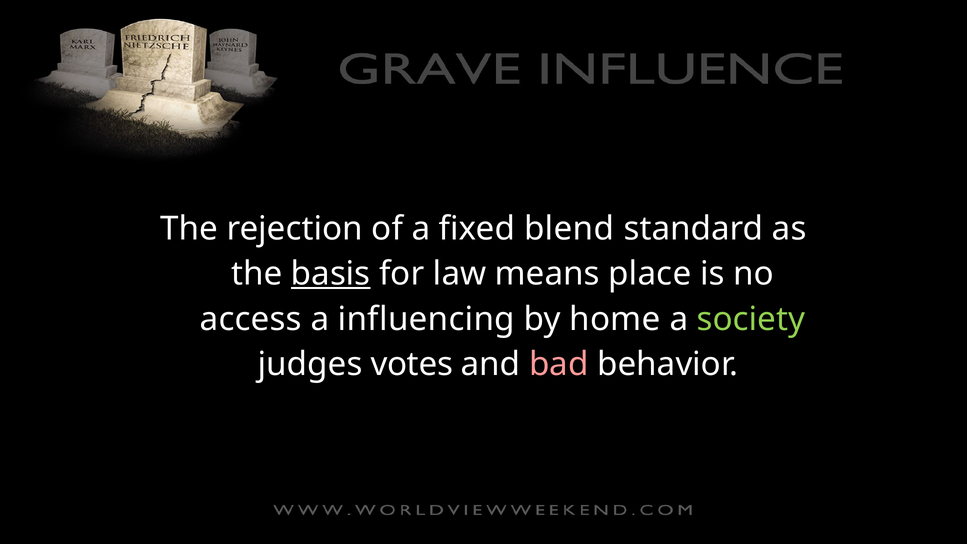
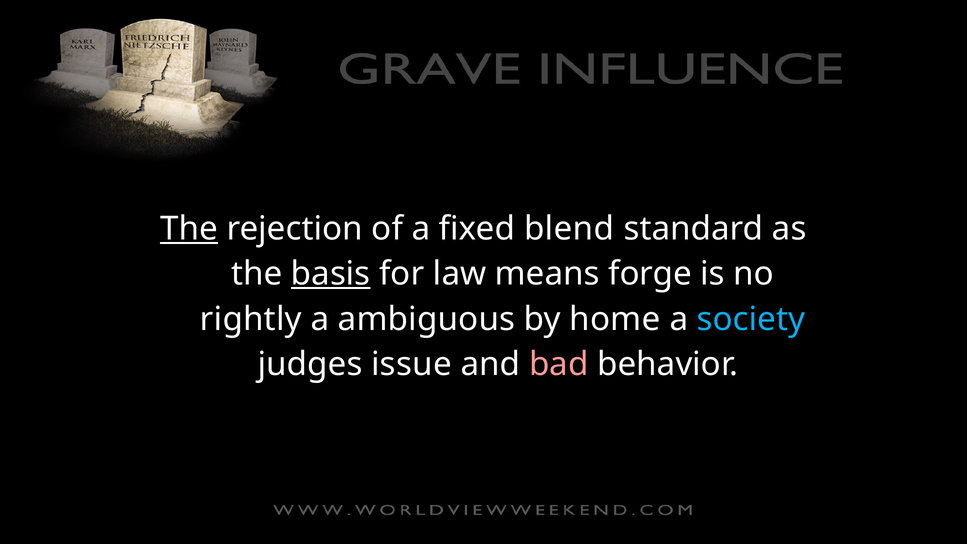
The underline: none -> present (189, 229)
place: place -> forge (650, 274)
access: access -> rightly (251, 319)
influencing: influencing -> ambiguous (426, 319)
society colour: light green -> light blue (751, 319)
votes: votes -> issue (412, 364)
